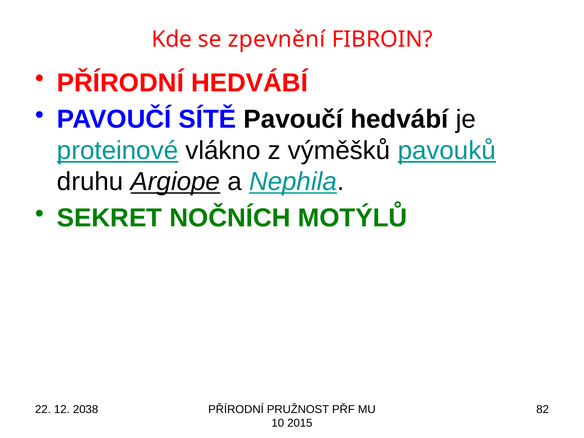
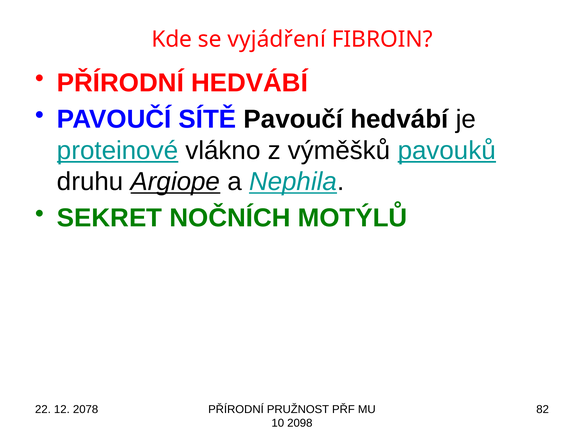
zpevnění: zpevnění -> vyjádření (277, 39)
2038: 2038 -> 2078 (86, 409)
2015: 2015 -> 2098 (300, 423)
